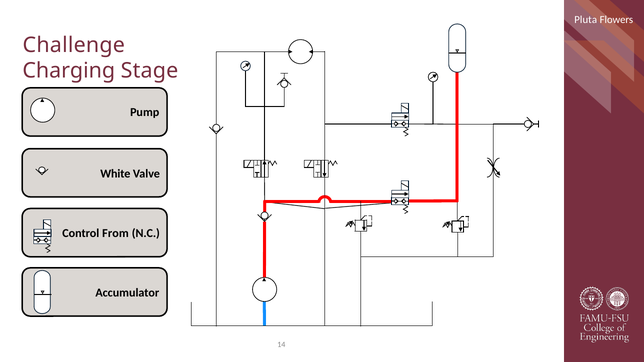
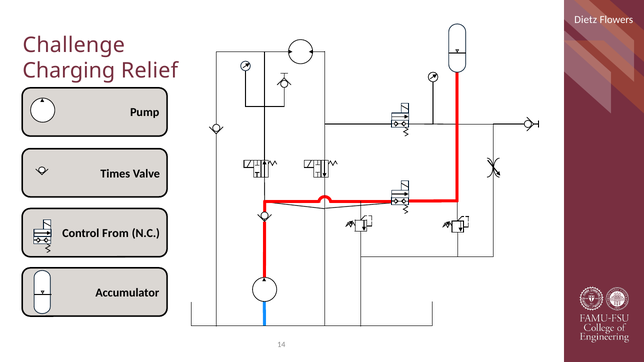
Pluta: Pluta -> Dietz (586, 20)
Stage: Stage -> Relief (150, 71)
White: White -> Times (115, 174)
